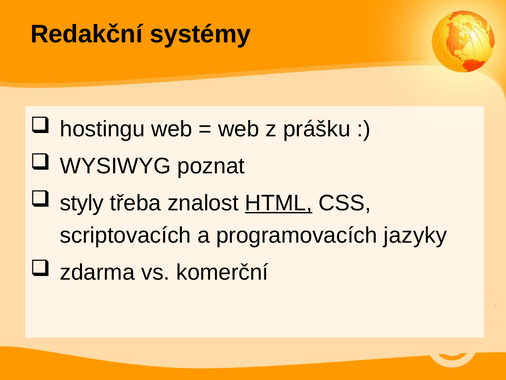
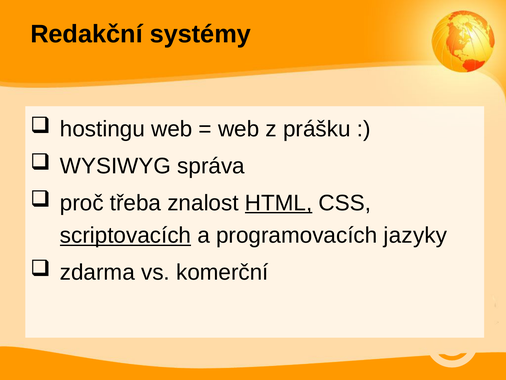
poznat: poznat -> správa (211, 166)
styly: styly -> proč (82, 203)
scriptovacích underline: none -> present (125, 235)
